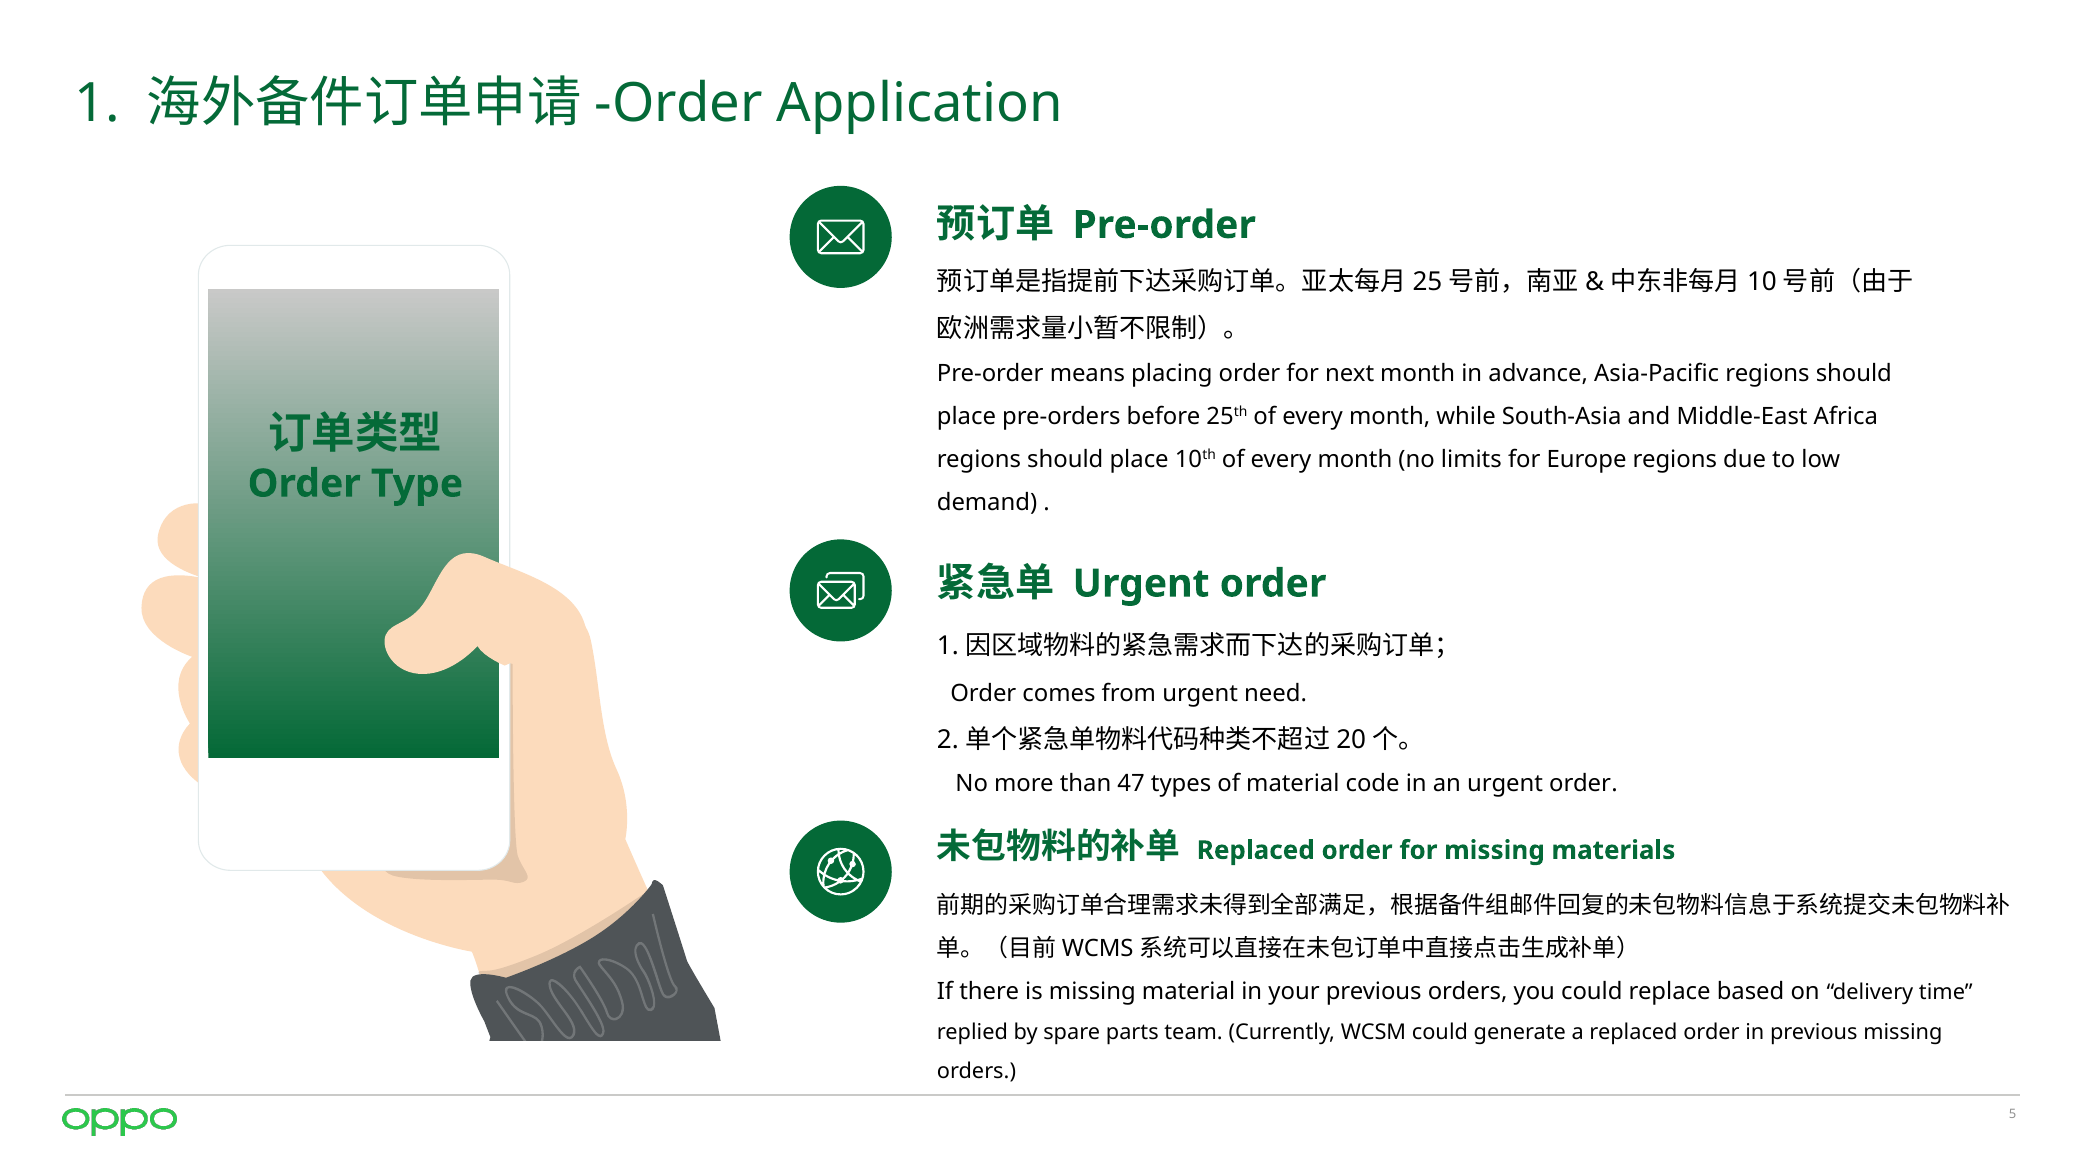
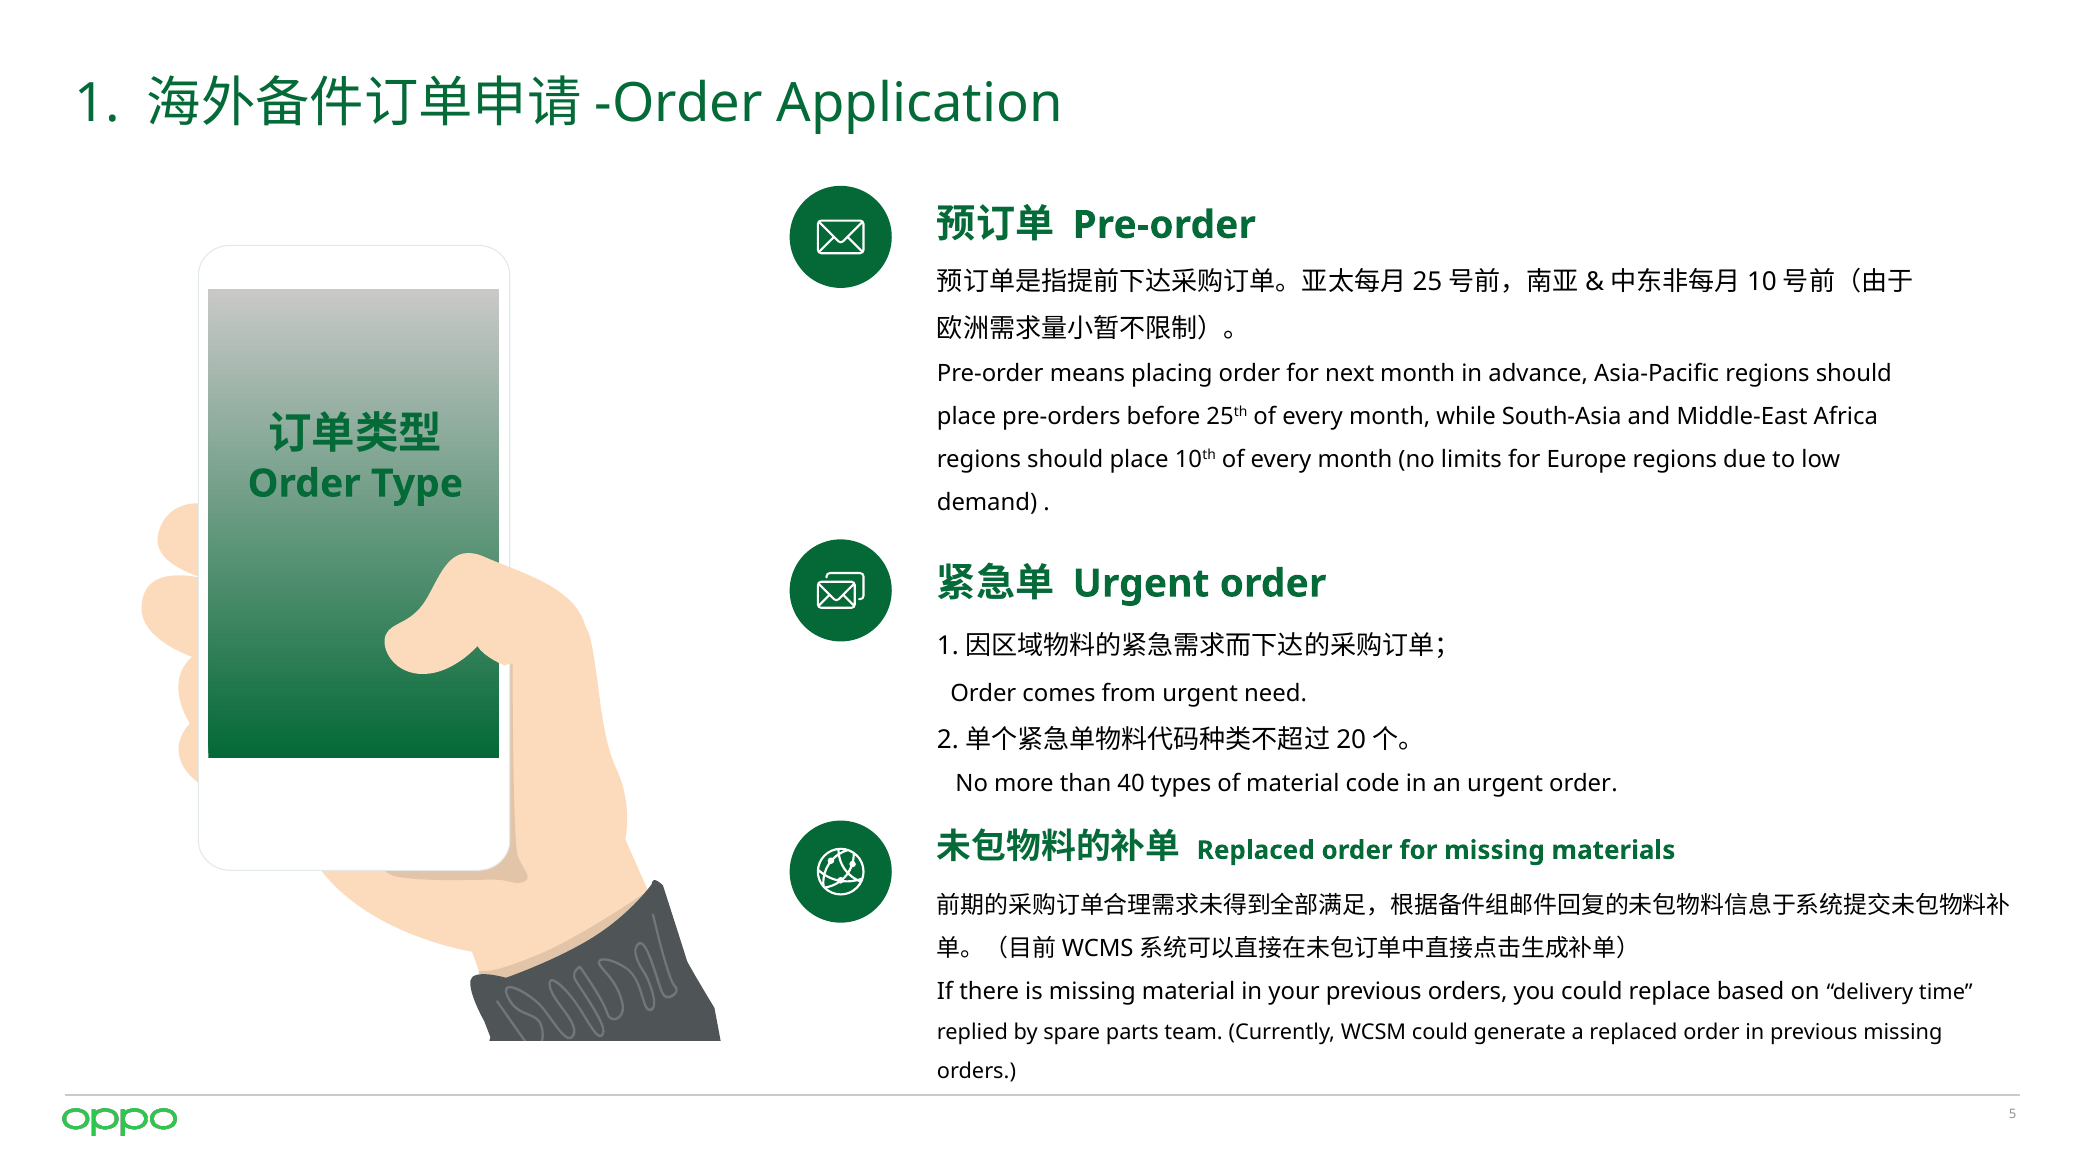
47: 47 -> 40 (1131, 784)
